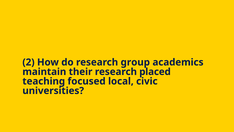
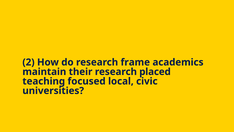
group: group -> frame (135, 62)
